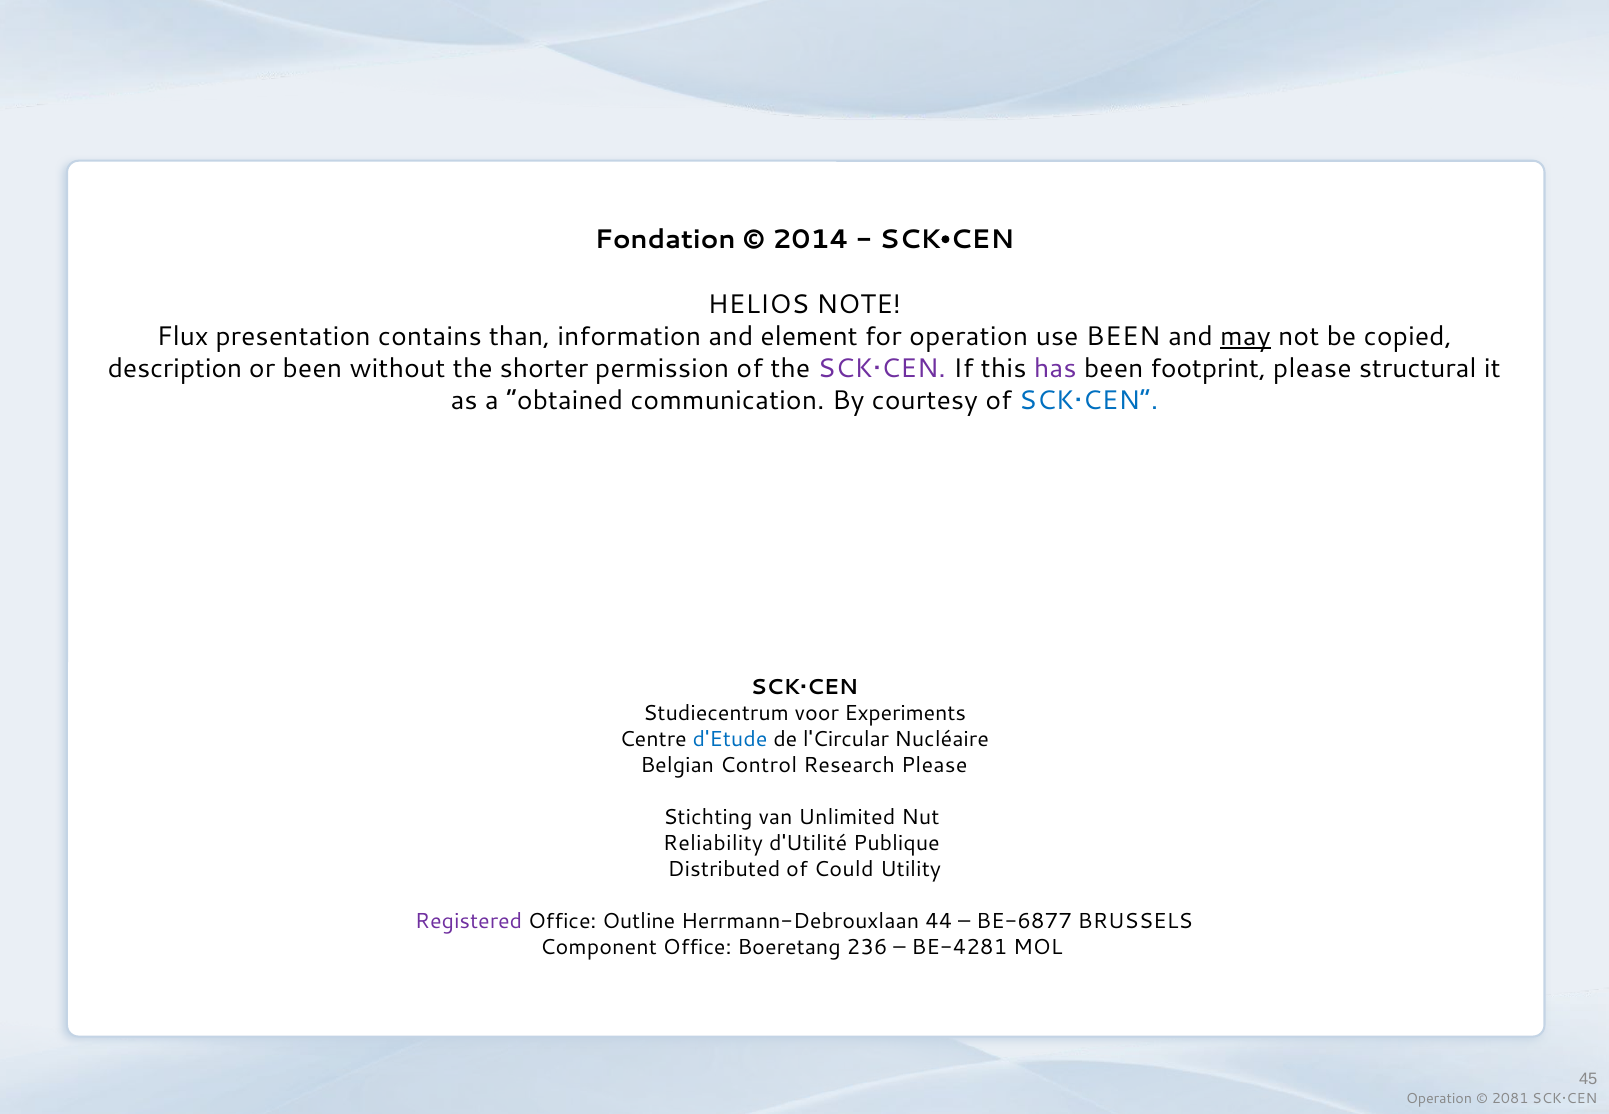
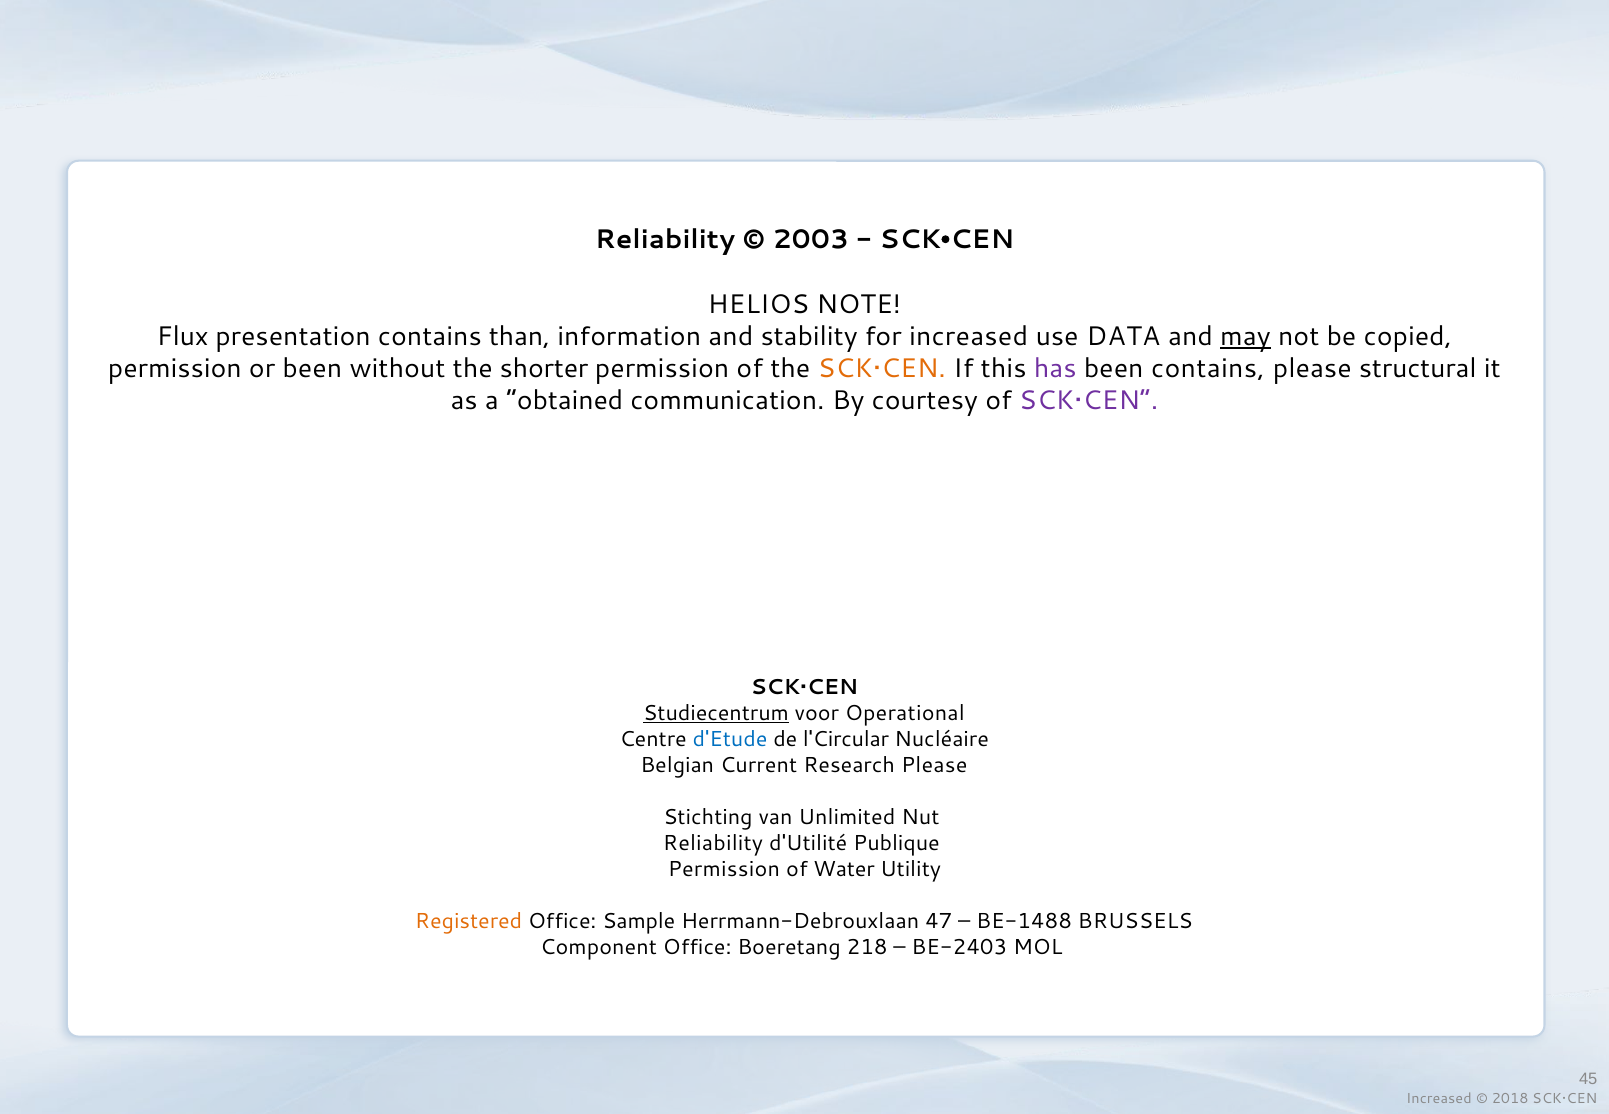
Fondation: Fondation -> Reliability (665, 240)
2014: 2014 -> 2003 (811, 240)
element: element -> stability (809, 336)
for operation: operation -> increased (969, 336)
use BEEN: BEEN -> DATA (1123, 336)
description: description -> permission (175, 369)
SCK•CEN colour: purple -> orange (882, 369)
been footprint: footprint -> contains (1208, 369)
SCK•CEN colour: blue -> purple (1089, 401)
Studiecentrum underline: none -> present (716, 713)
Experiments: Experiments -> Operational (905, 713)
Control: Control -> Current (759, 765)
Distributed: Distributed -> Permission (724, 869)
Could: Could -> Water (844, 869)
Registered colour: purple -> orange (469, 921)
Outline: Outline -> Sample (639, 921)
44: 44 -> 47 (939, 921)
BE-6877: BE-6877 -> BE-1488 (1024, 921)
236: 236 -> 218 (867, 947)
BE-4281: BE-4281 -> BE-2403 (959, 947)
Operation: Operation -> Increased (1439, 1099)
2081: 2081 -> 2018 (1510, 1099)
